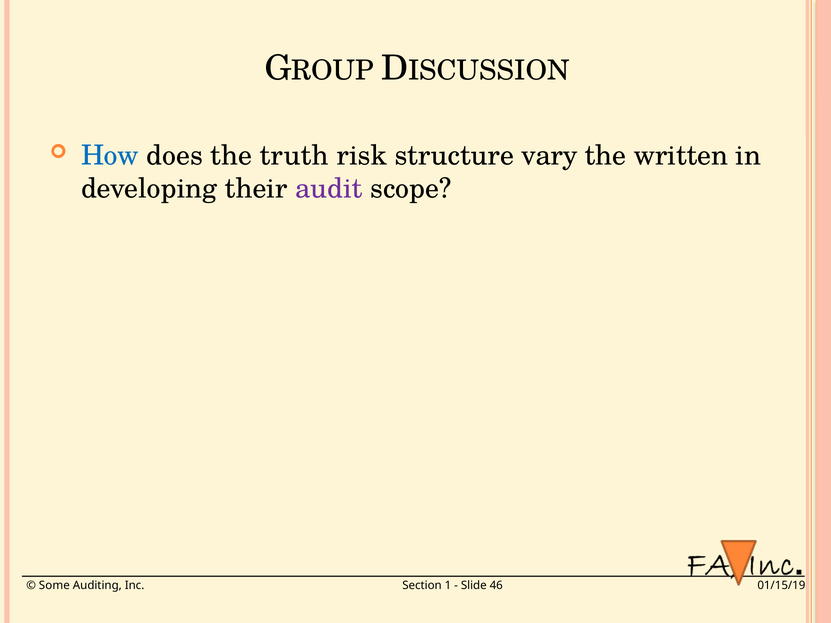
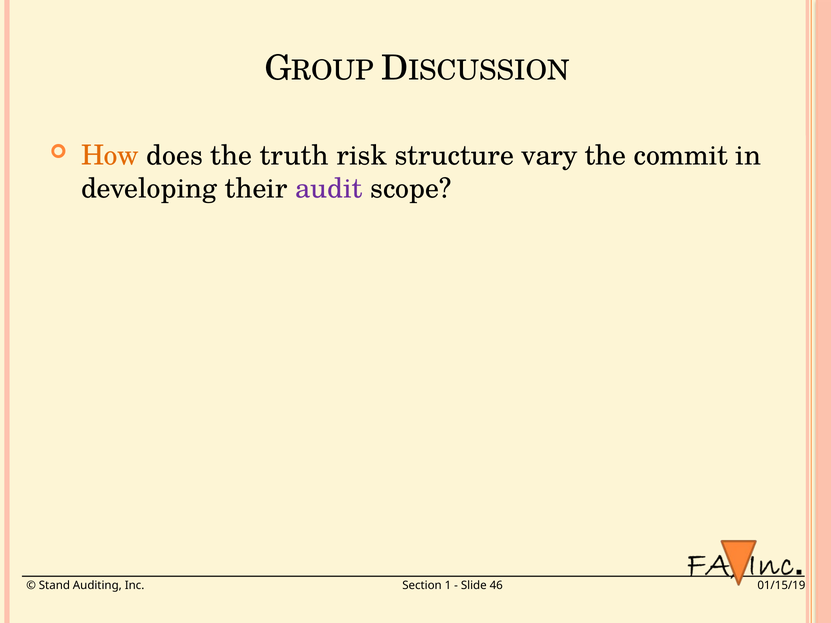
How colour: blue -> orange (110, 156)
written: written -> commit (681, 156)
Some: Some -> Stand (54, 586)
